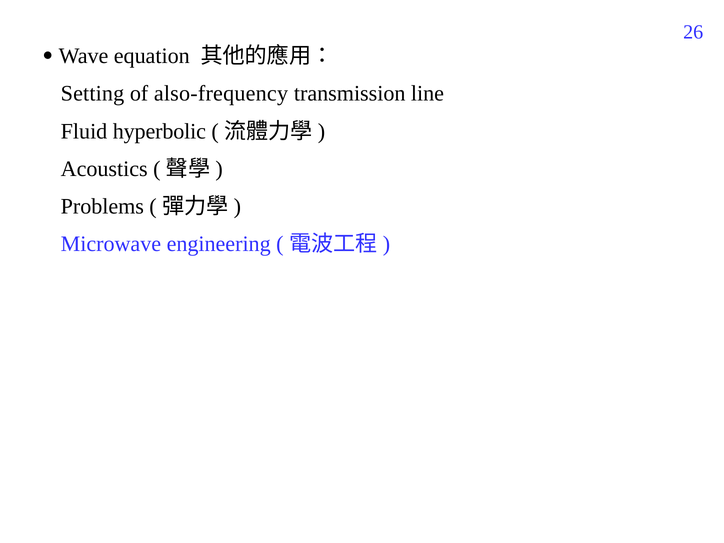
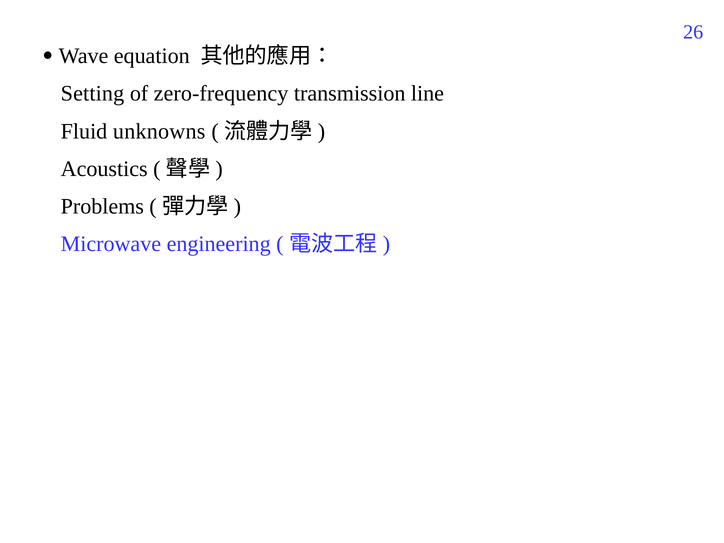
also-frequency: also-frequency -> zero-frequency (221, 94)
hyperbolic: hyperbolic -> unknowns (159, 131)
